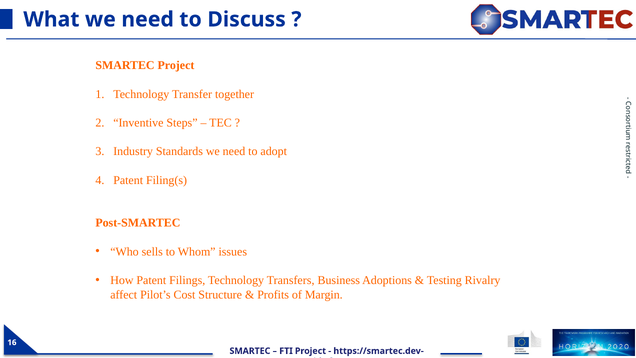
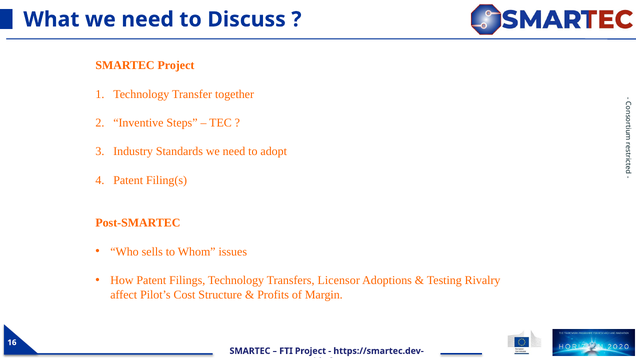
Business: Business -> Licensor (339, 280)
